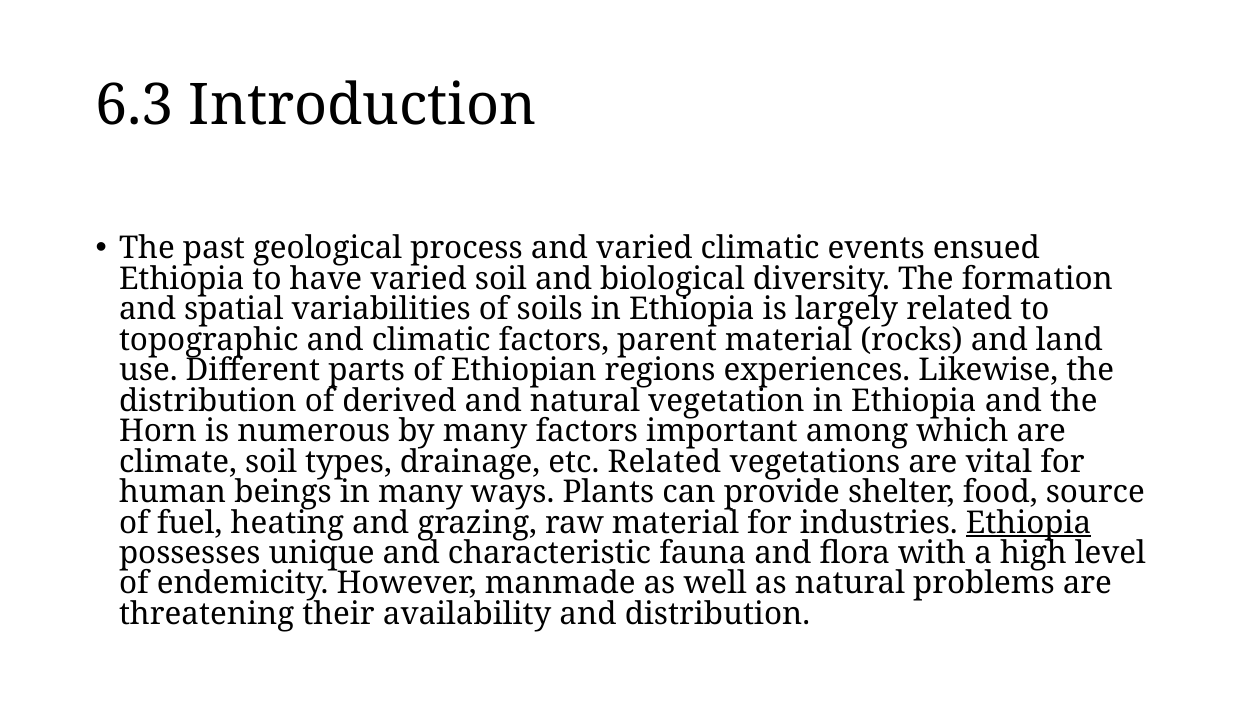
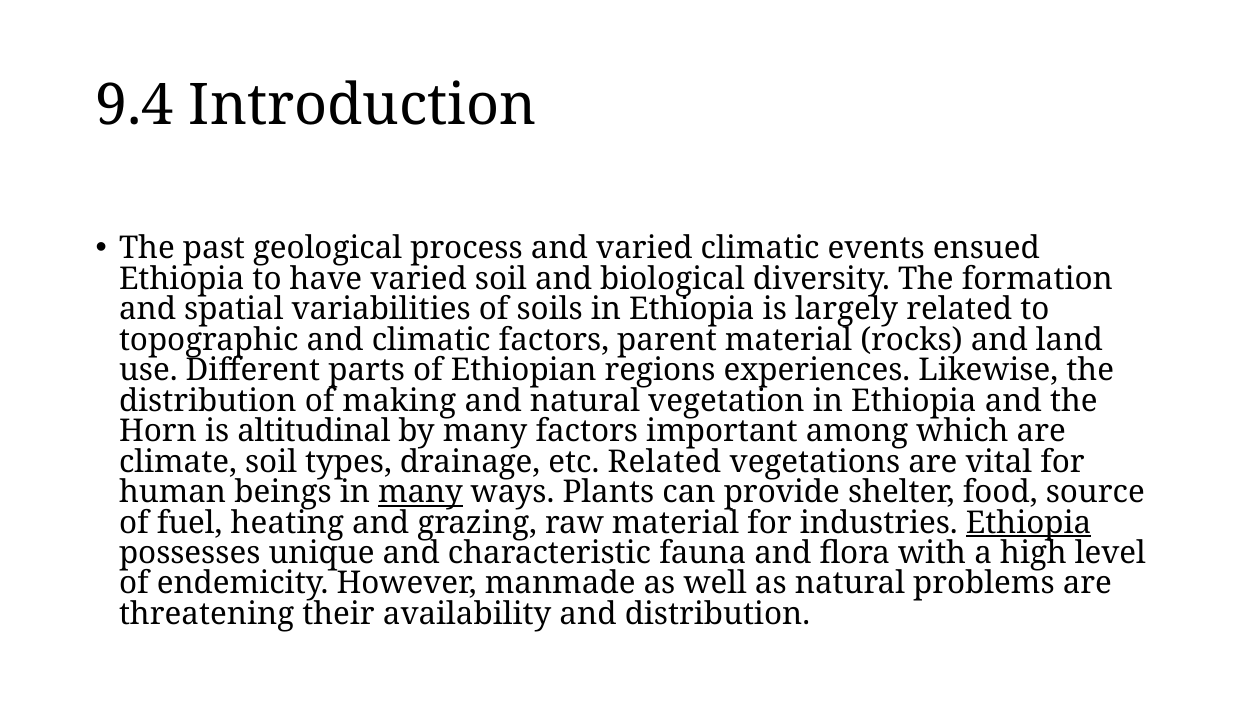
6.3: 6.3 -> 9.4 (135, 105)
derived: derived -> making (399, 401)
numerous: numerous -> altitudinal (314, 431)
many underline: none -> present (420, 492)
